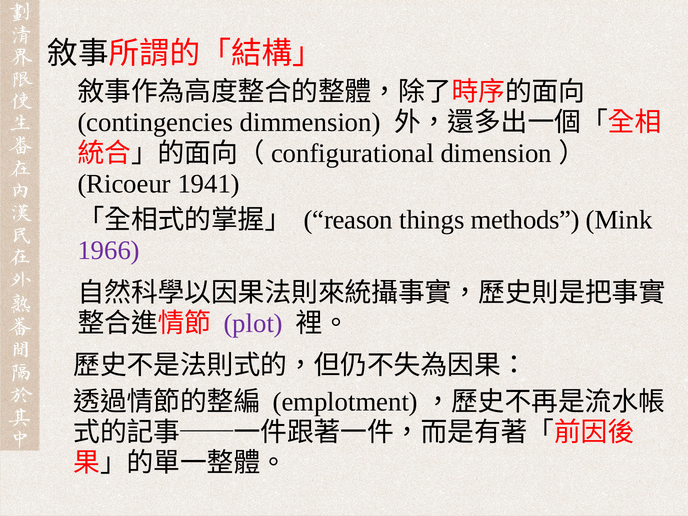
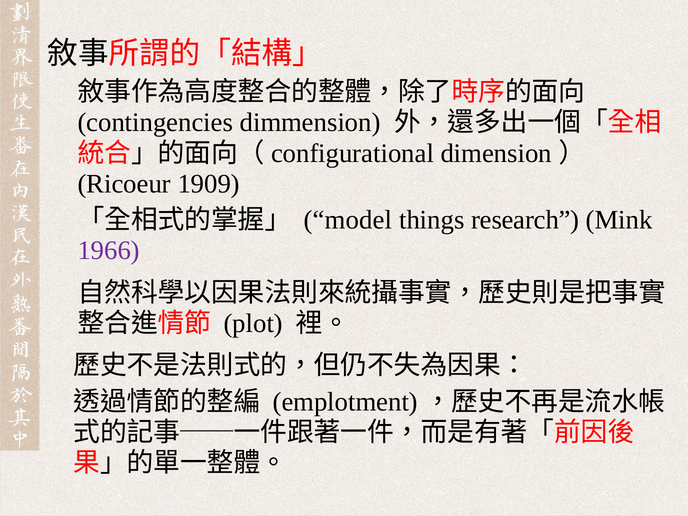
1941: 1941 -> 1909 (209, 184)
reason: reason -> model (348, 220)
methods: methods -> research (525, 220)
plot colour: purple -> black (253, 323)
